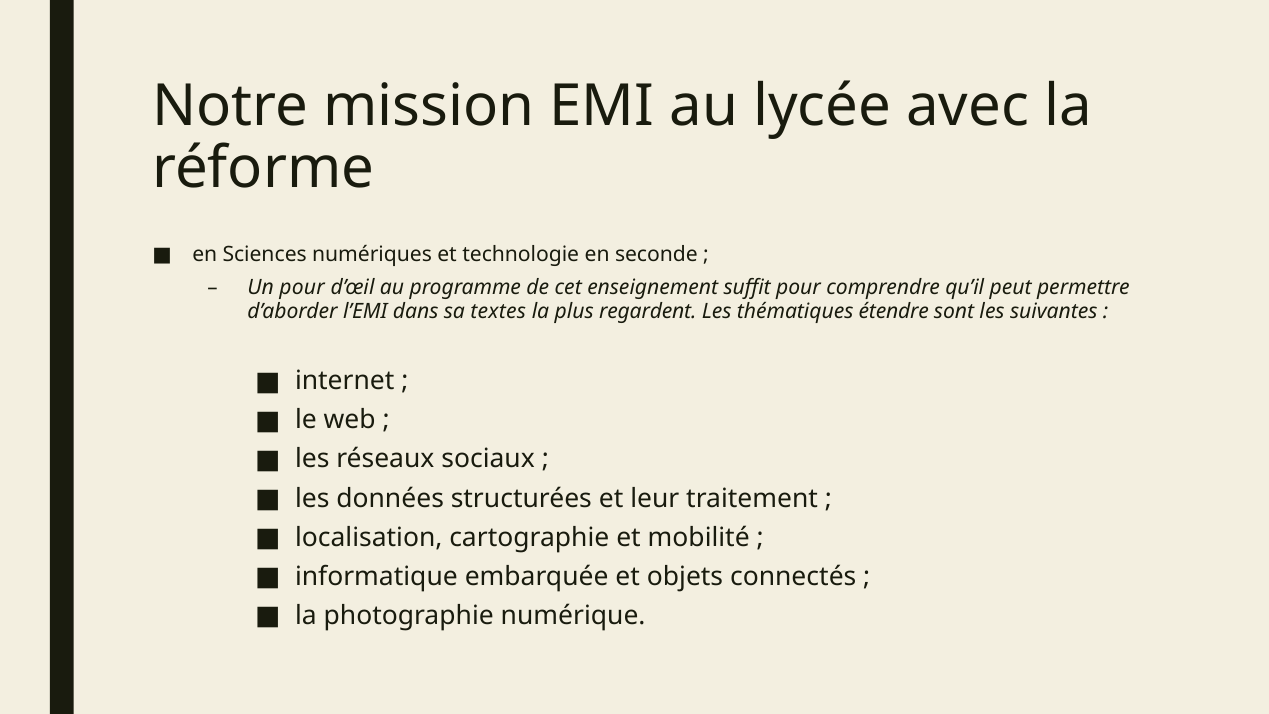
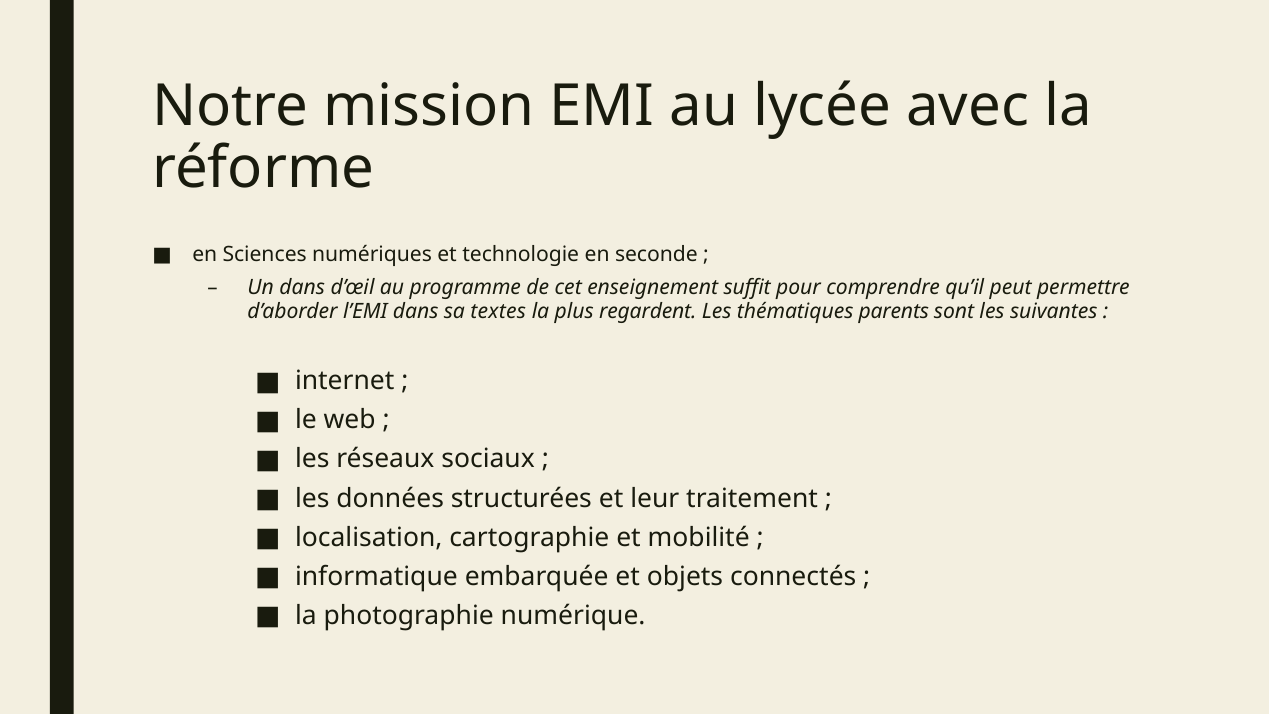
Un pour: pour -> dans (302, 288)
étendre: étendre -> parents (894, 312)
